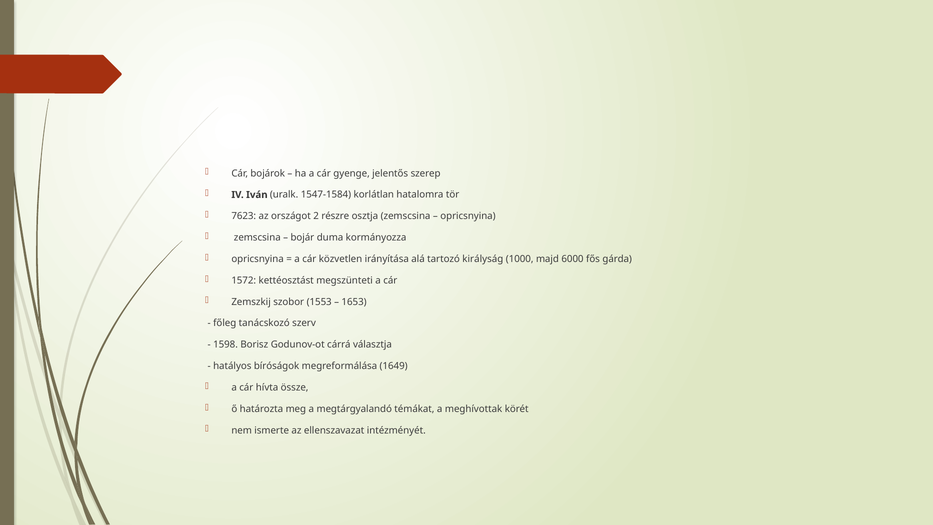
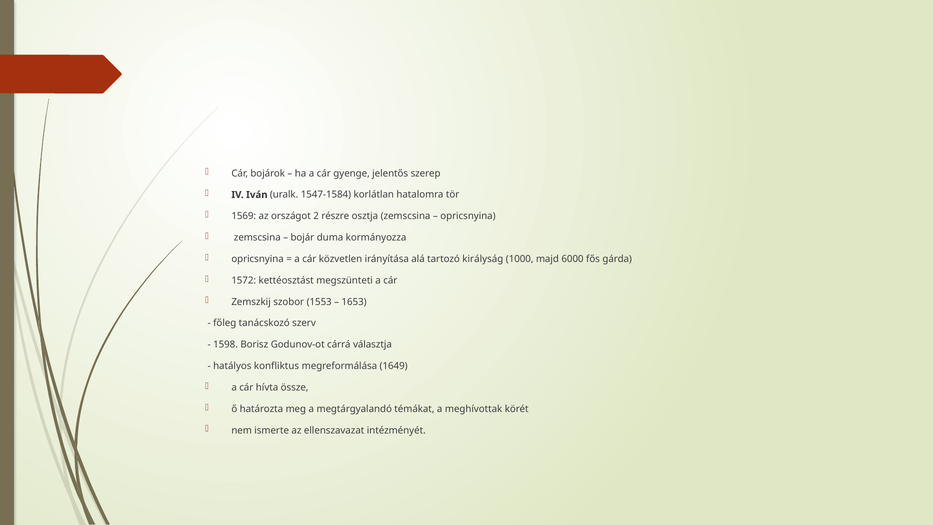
7623: 7623 -> 1569 (244, 216)
bíróságok: bíróságok -> konfliktus (277, 366)
